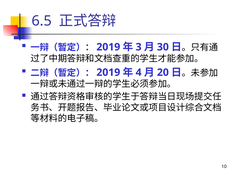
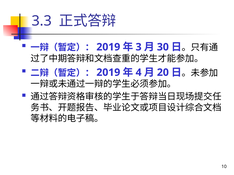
6.5: 6.5 -> 3.3 (42, 21)
